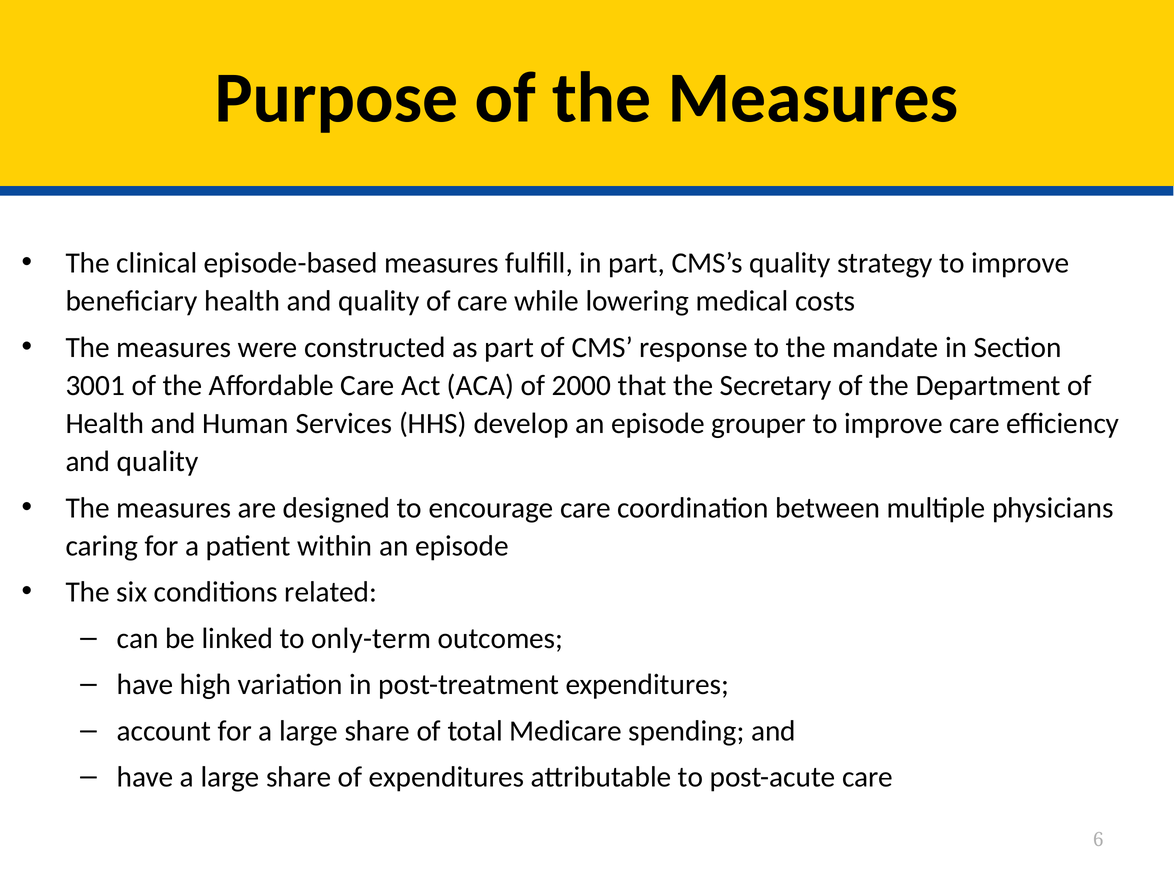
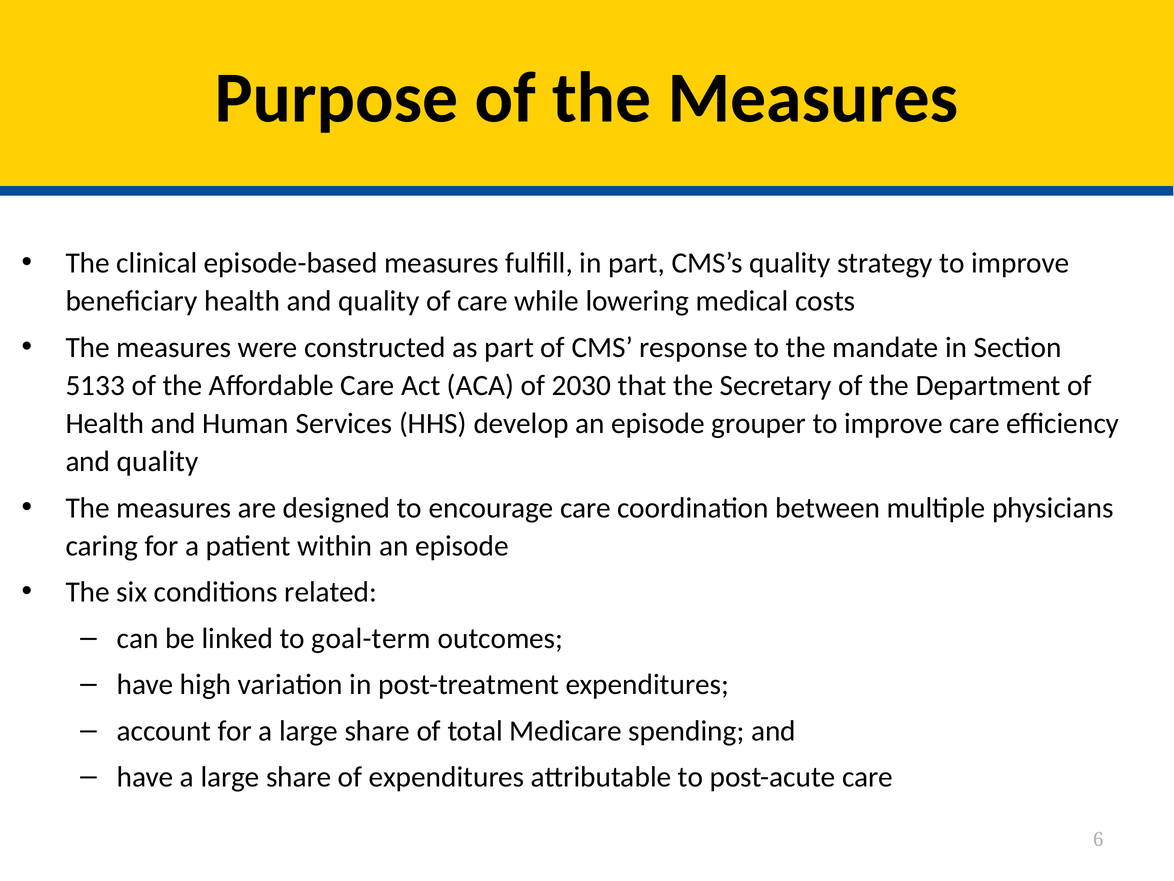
3001: 3001 -> 5133 (95, 385)
2000: 2000 -> 2030 (581, 385)
only-term: only-term -> goal-term (371, 638)
